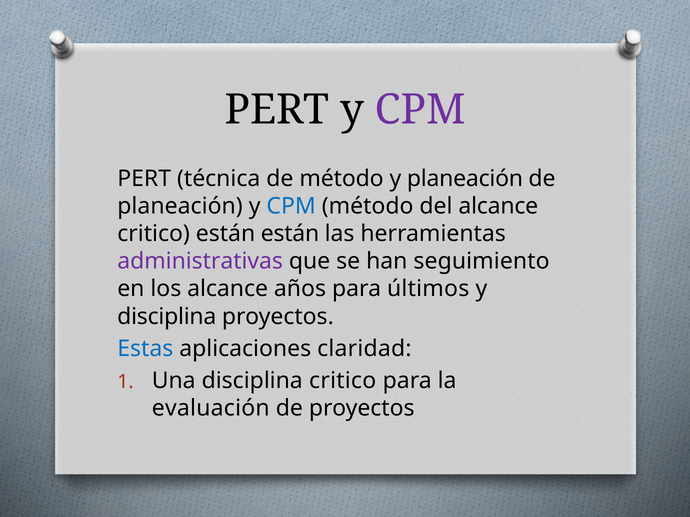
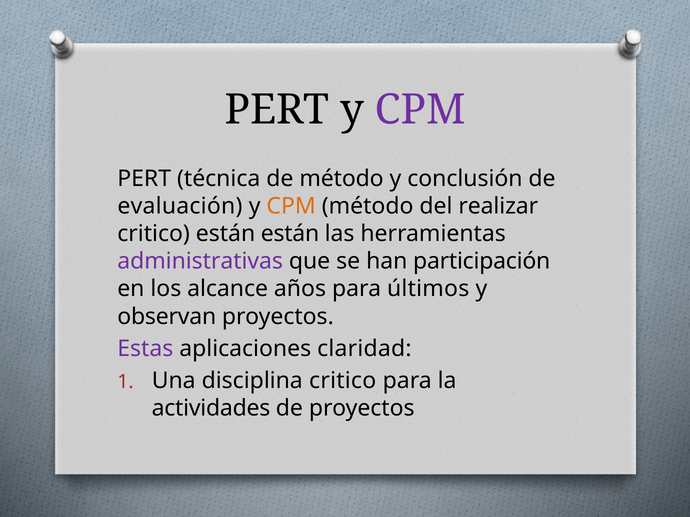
y planeación: planeación -> conclusión (465, 179)
planeación: planeación -> evaluación (180, 206)
CPM colour: blue -> orange (291, 206)
del alcance: alcance -> realizar (498, 206)
seguimiento: seguimiento -> participación (482, 262)
disciplina: disciplina -> observan (167, 317)
Estas colour: blue -> purple (145, 349)
evaluación: evaluación -> actividades (211, 409)
